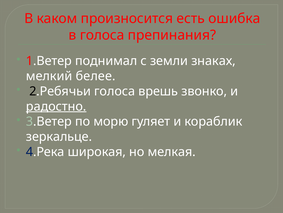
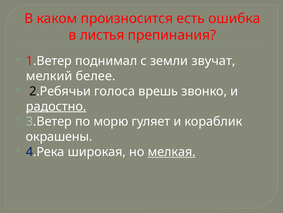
в голоса: голоса -> листья (102, 35)
знаках: знаках -> звучат (213, 61)
зеркальце: зеркальце -> окрашены (59, 136)
мелкая underline: none -> present (172, 151)
